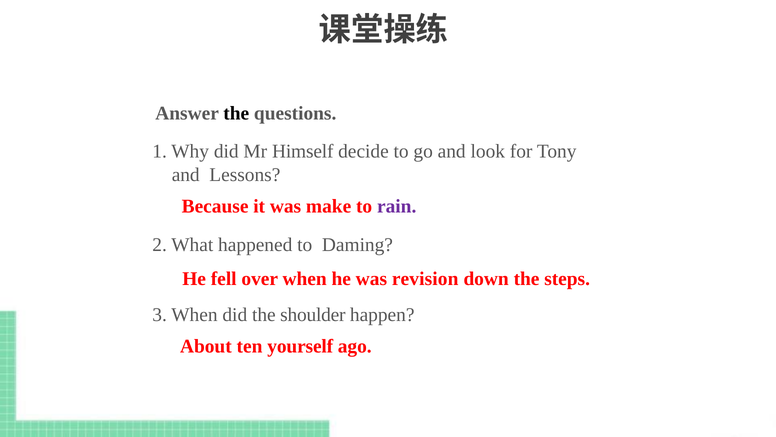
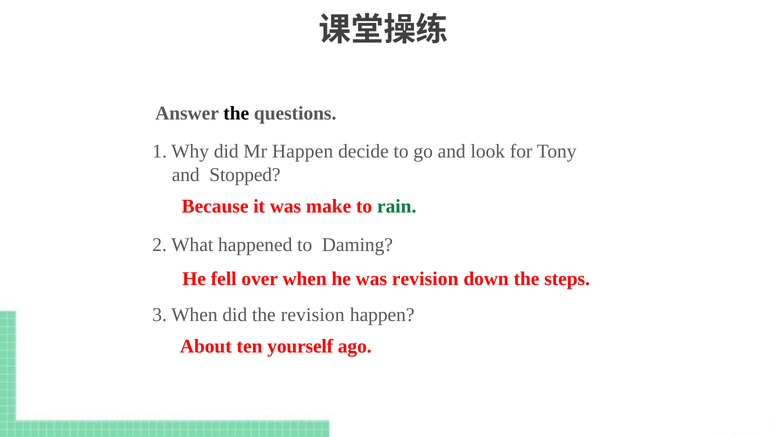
Mr Himself: Himself -> Happen (303, 151)
Lessons: Lessons -> Stopped (245, 175)
rain colour: purple -> green (397, 206)
the shoulder: shoulder -> revision (313, 314)
